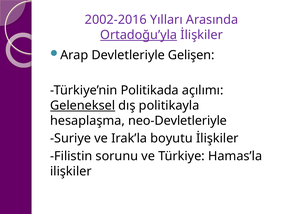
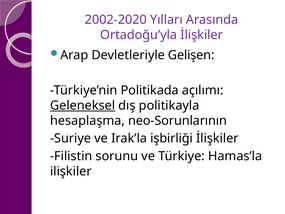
2002-2016: 2002-2016 -> 2002-2020 (116, 20)
Ortadoğu’yla underline: present -> none (139, 35)
neo-Devletleriyle: neo-Devletleriyle -> neo-Sorunlarının (178, 121)
boyutu: boyutu -> işbirliği (172, 138)
